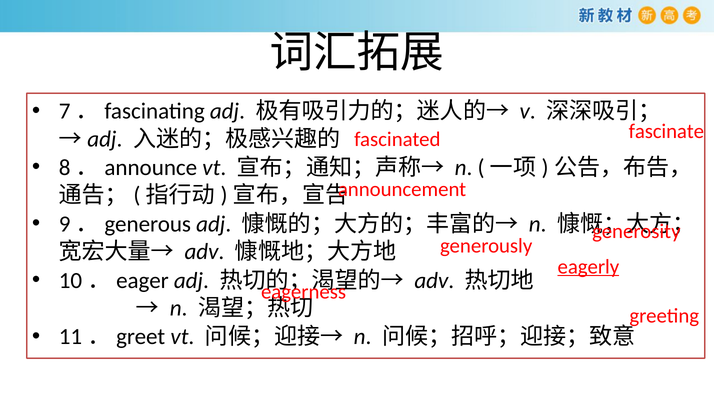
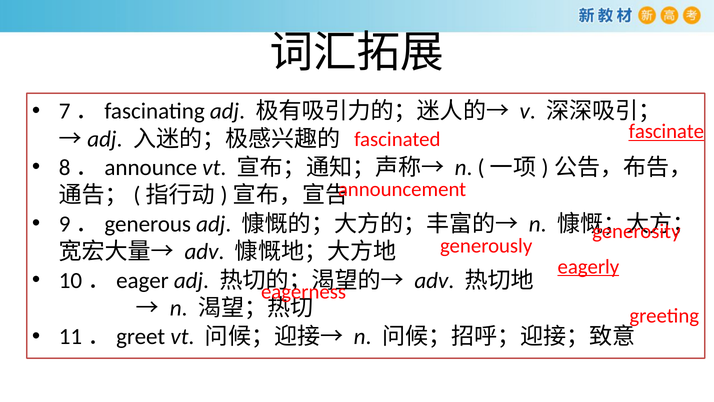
fascinate underline: none -> present (666, 131)
